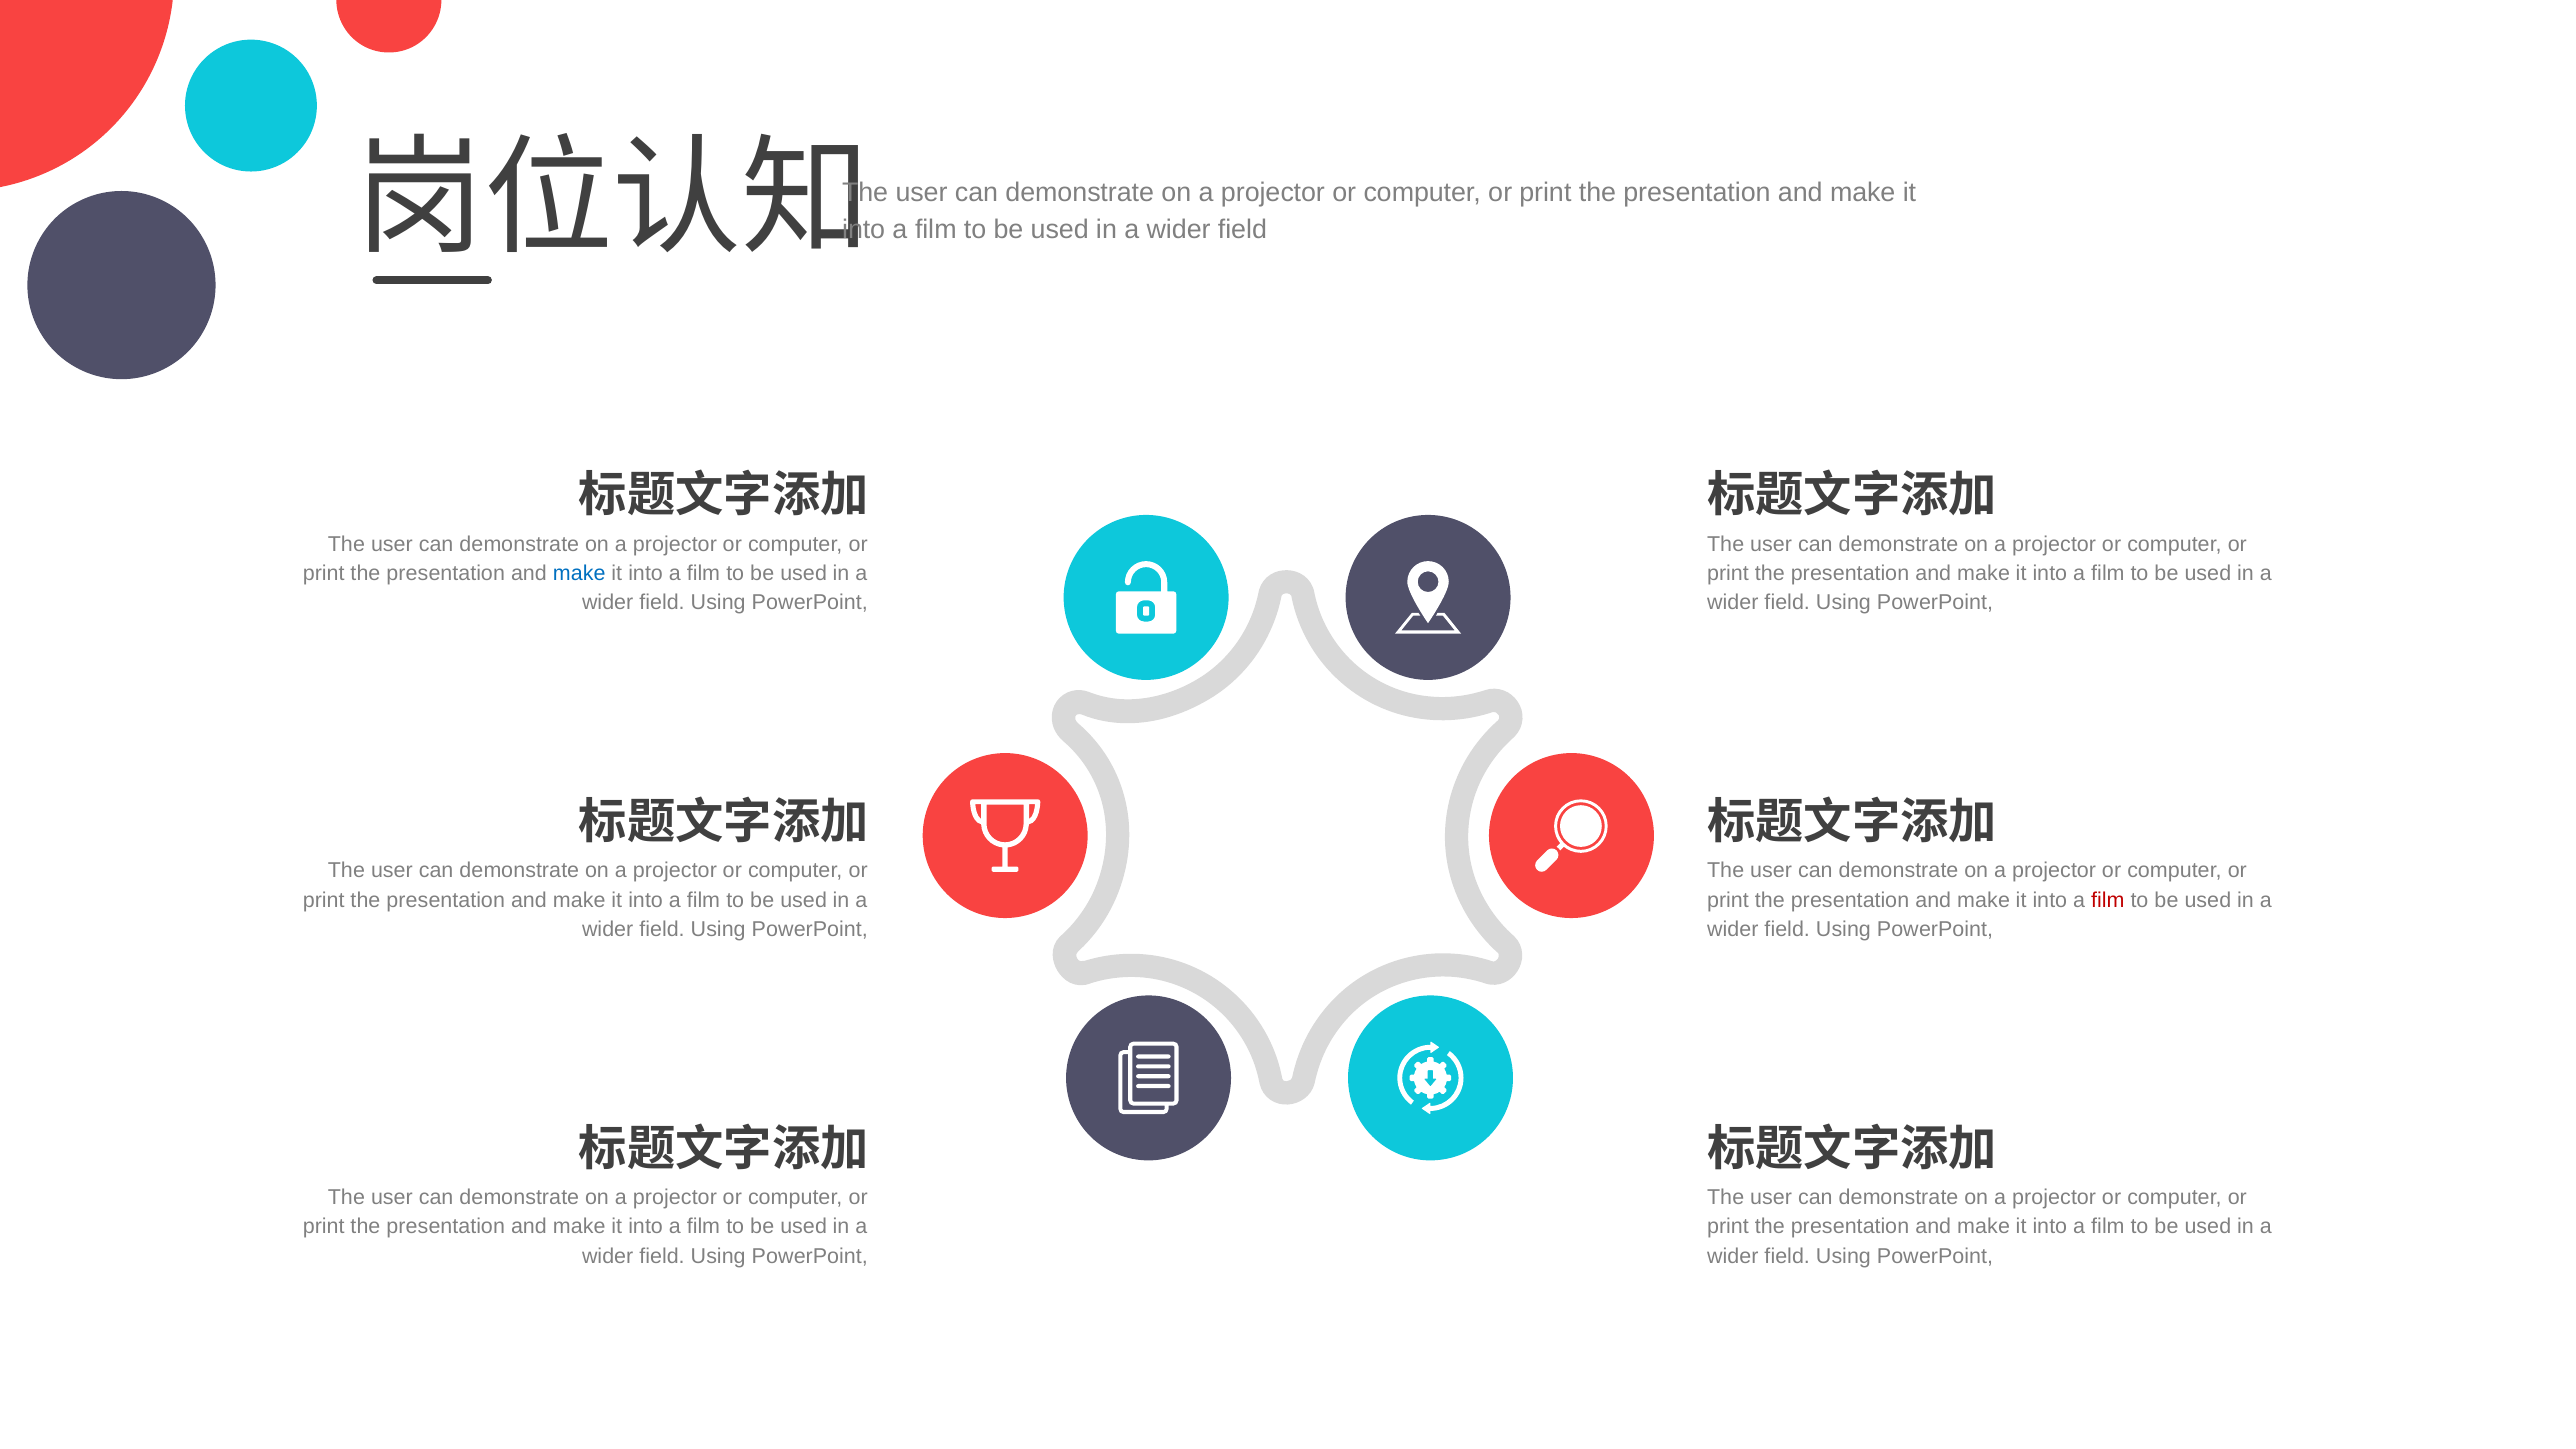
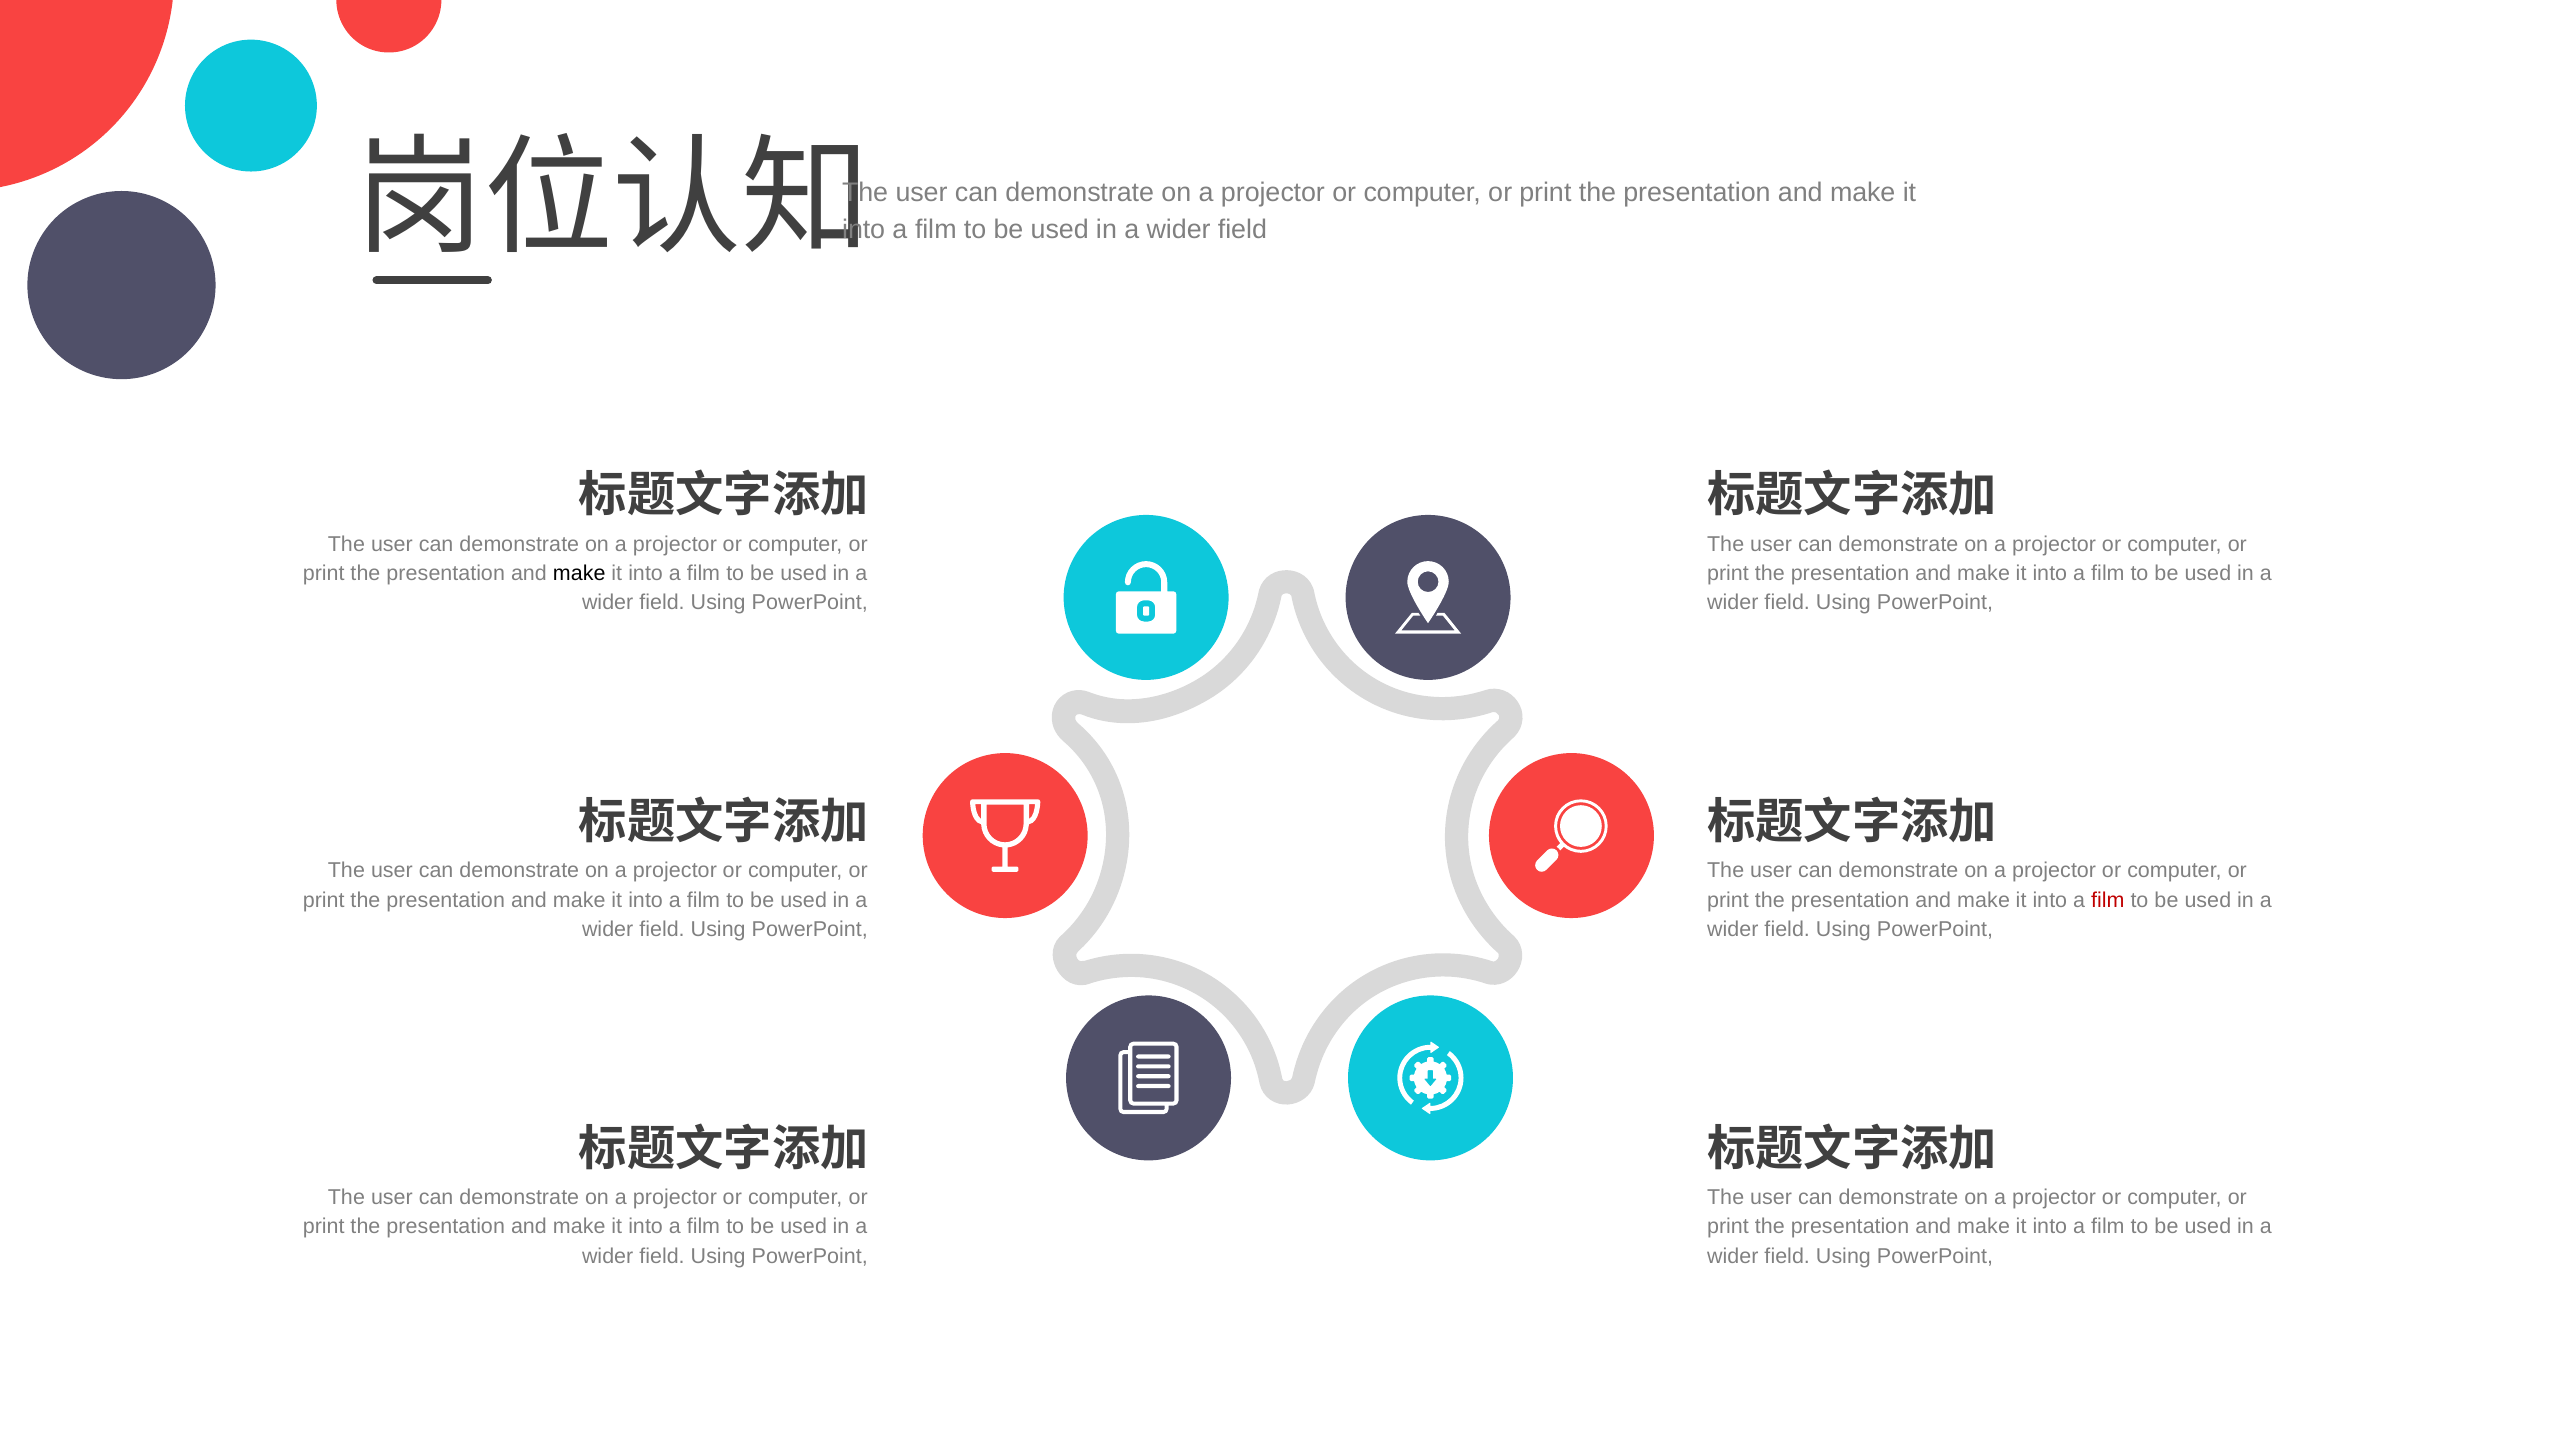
make colour: blue -> black (579, 573)
